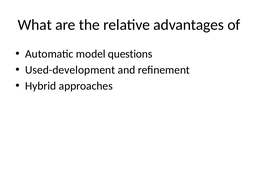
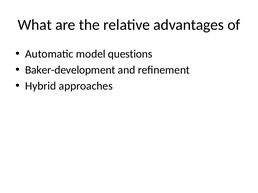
Used-development: Used-development -> Baker-development (70, 70)
